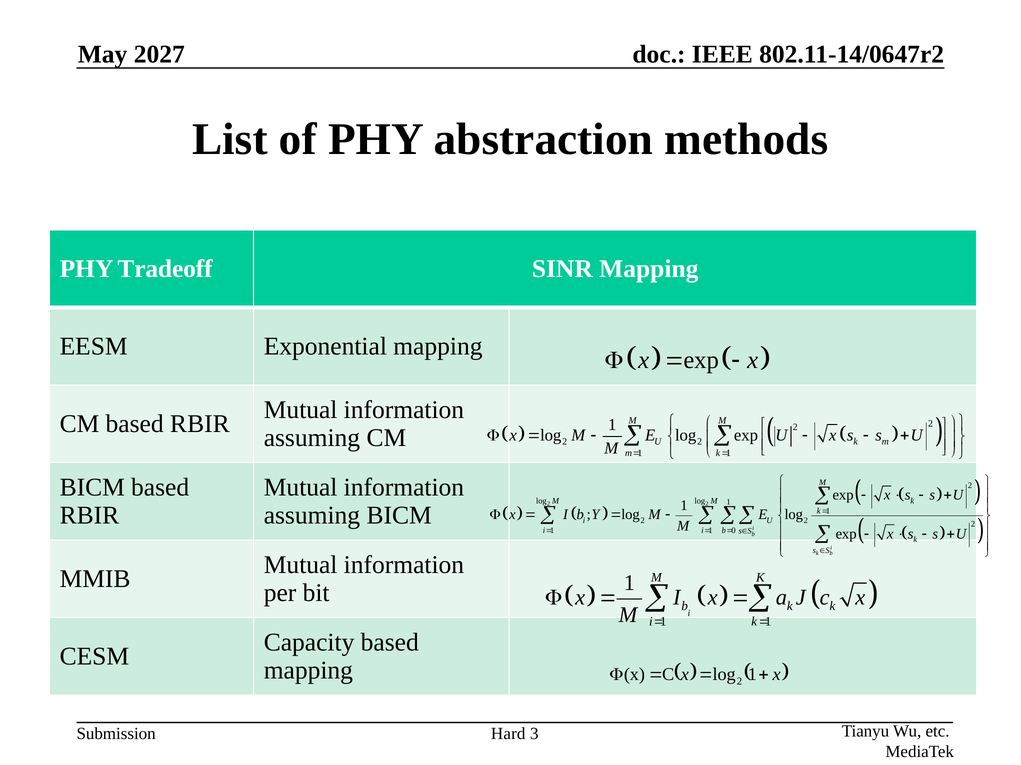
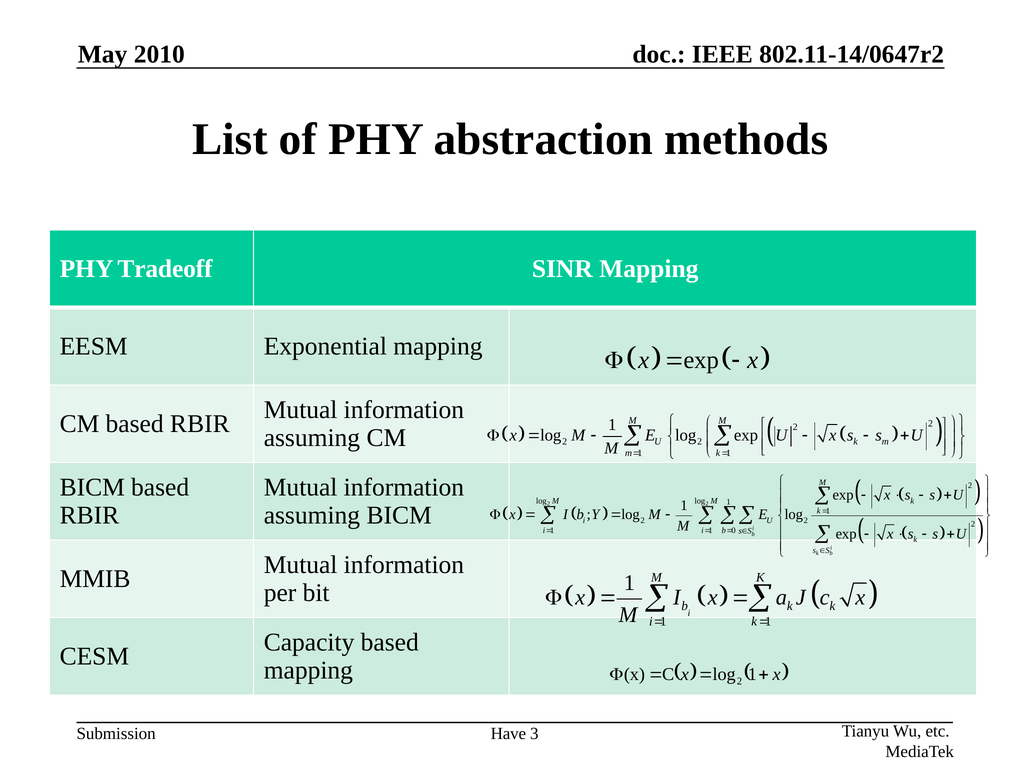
2027: 2027 -> 2010 (159, 54)
Hard: Hard -> Have (508, 734)
